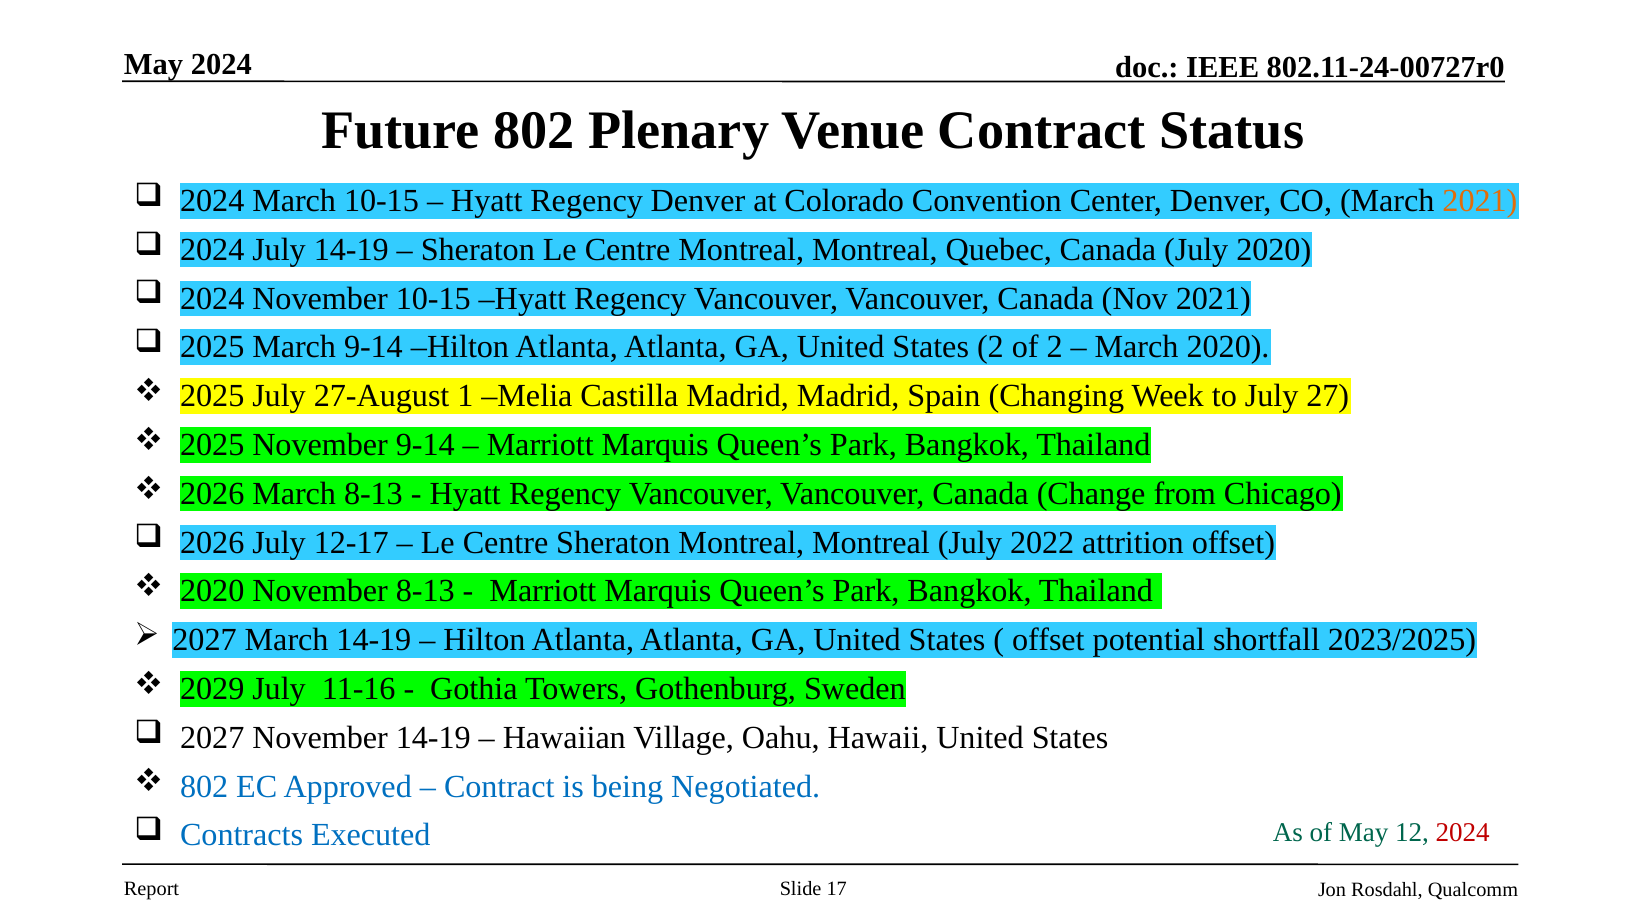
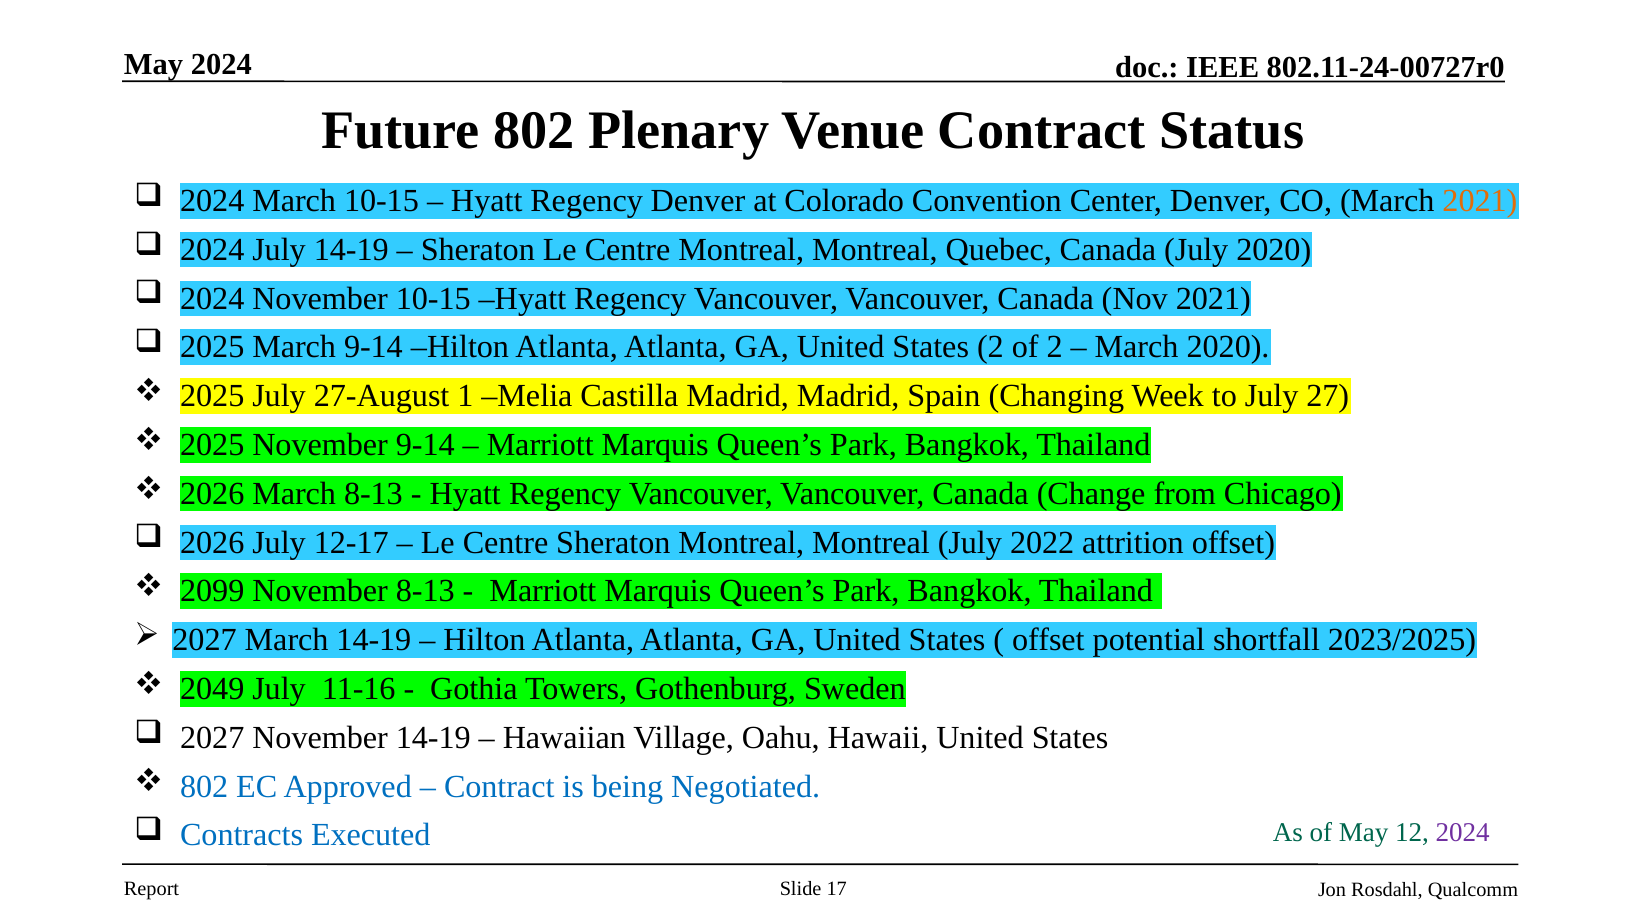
2020: 2020 -> 2099 (212, 591)
2029: 2029 -> 2049 (212, 689)
2024 colour: red -> purple (1463, 833)
